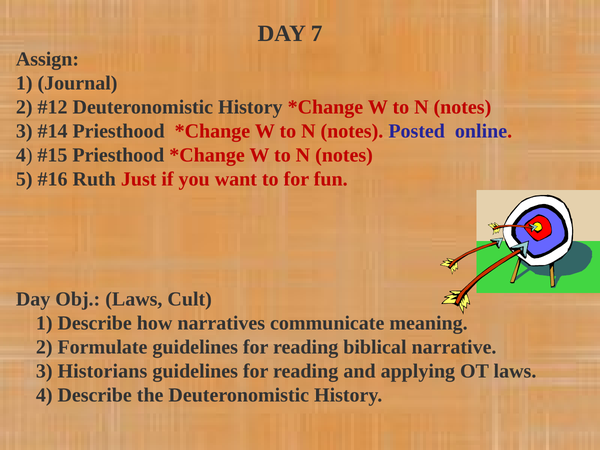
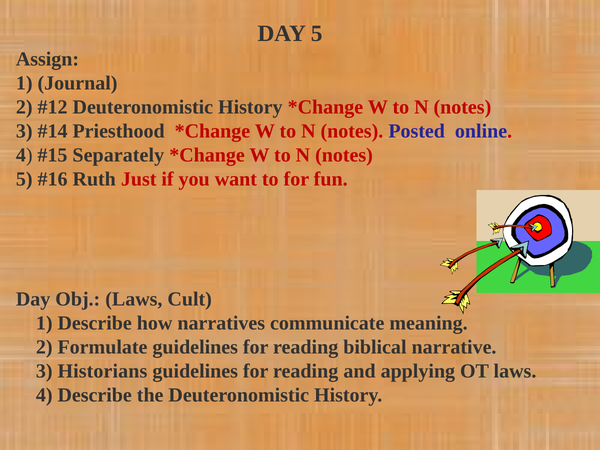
DAY 7: 7 -> 5 (317, 34)
Priesthood: Priesthood -> Separately (118, 155)
